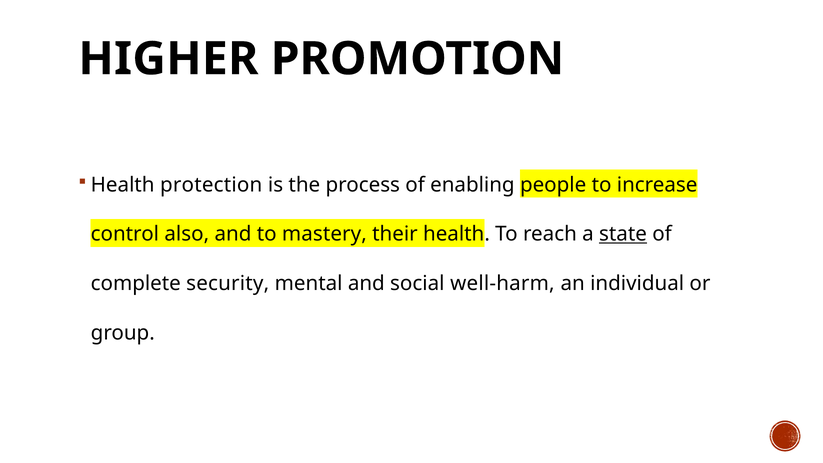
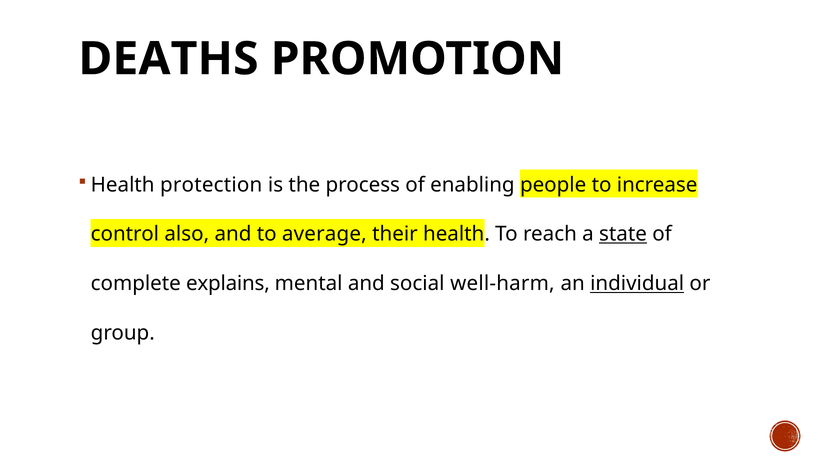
HIGHER: HIGHER -> DEATHS (169, 59)
mastery: mastery -> average (324, 234)
security: security -> explains (228, 284)
individual underline: none -> present (637, 284)
